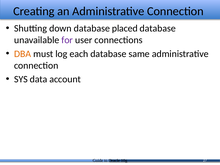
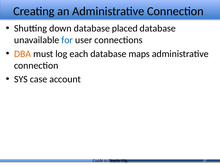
for colour: purple -> blue (67, 40)
same: same -> maps (139, 54)
data: data -> case (39, 79)
